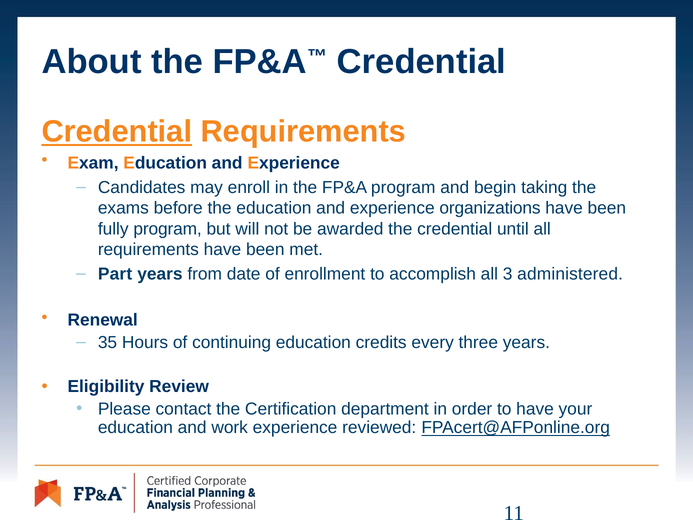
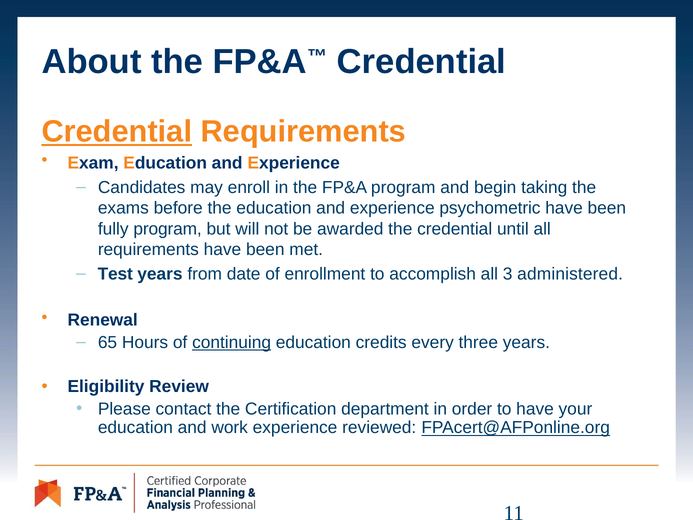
organizations: organizations -> psychometric (490, 208)
Part: Part -> Test (115, 274)
35: 35 -> 65 (108, 342)
continuing underline: none -> present (232, 342)
